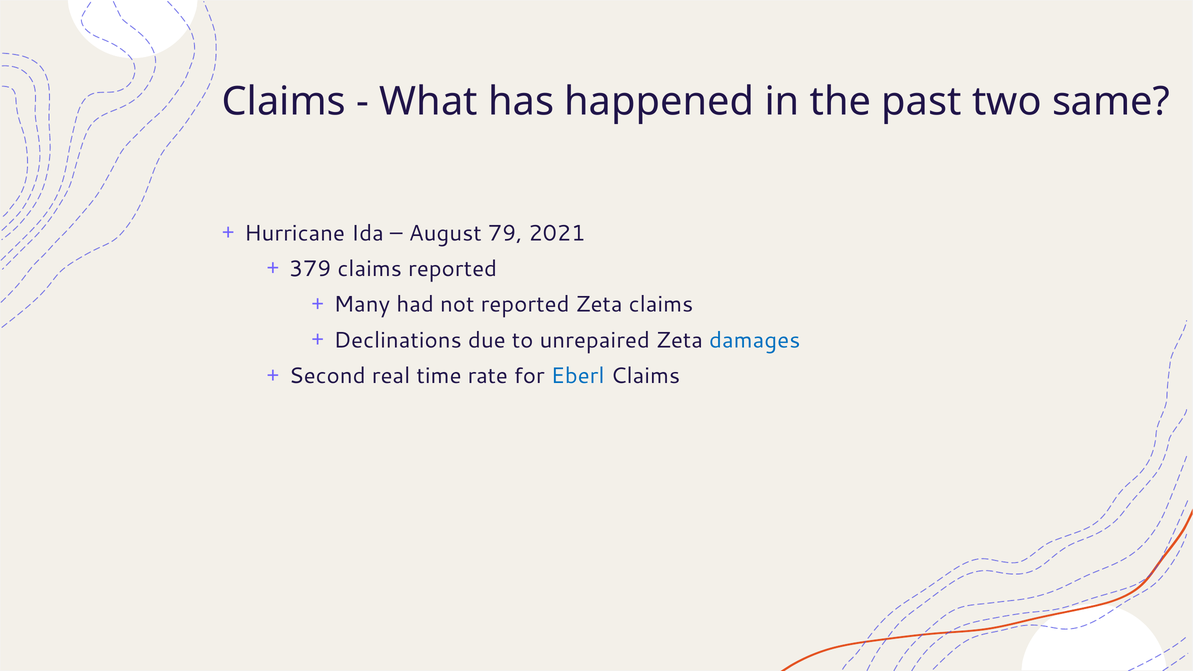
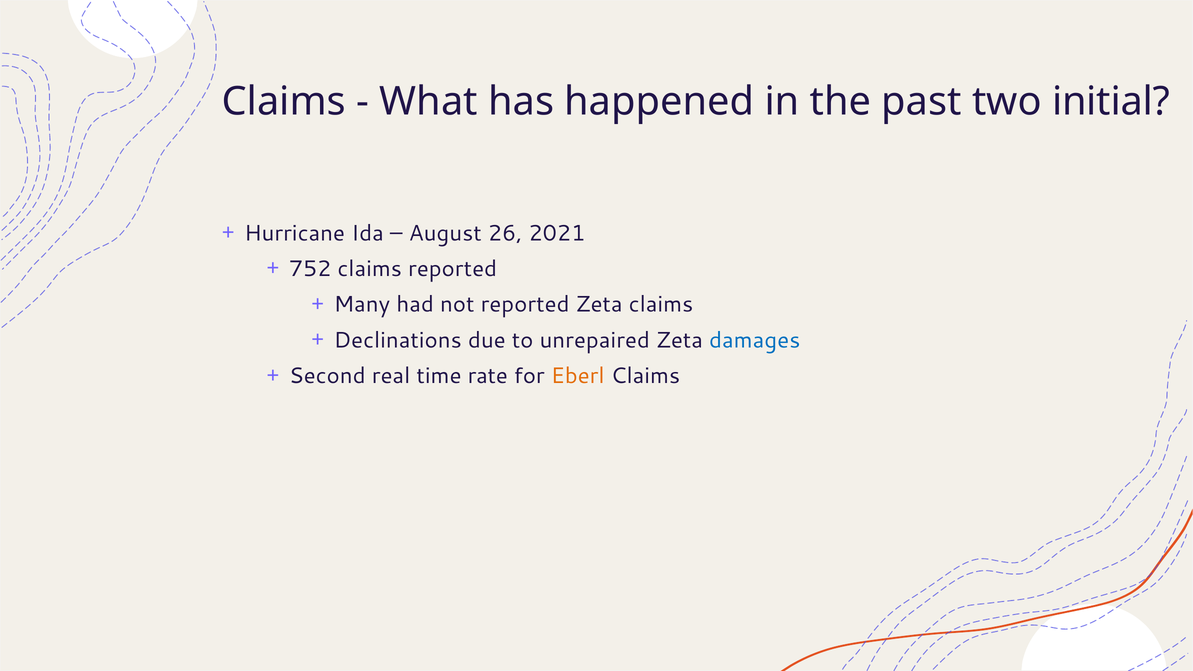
same: same -> initial (1111, 102)
79: 79 -> 26 (505, 233)
379: 379 -> 752 (310, 269)
Eberl colour: blue -> orange (578, 376)
